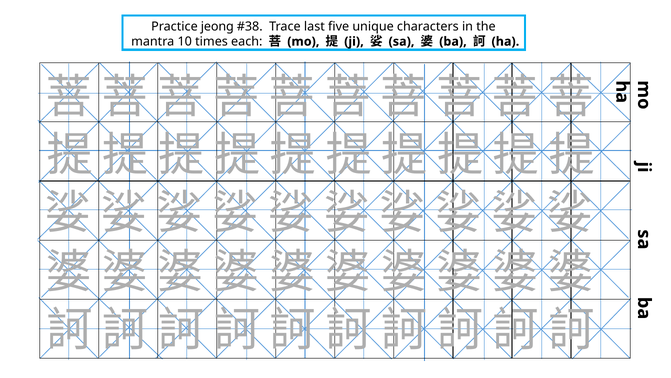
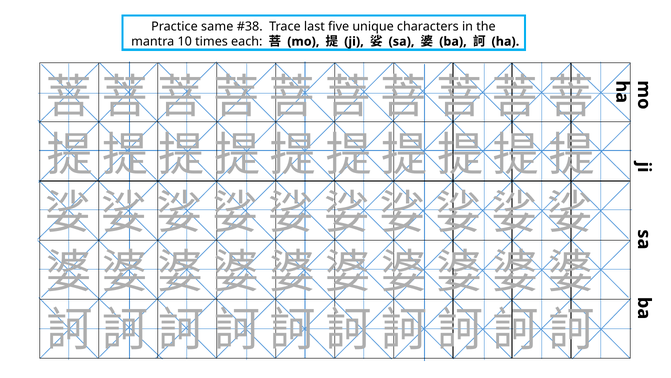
jeong: jeong -> same (217, 26)
